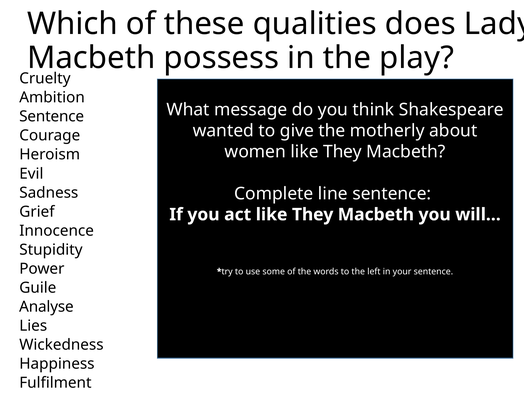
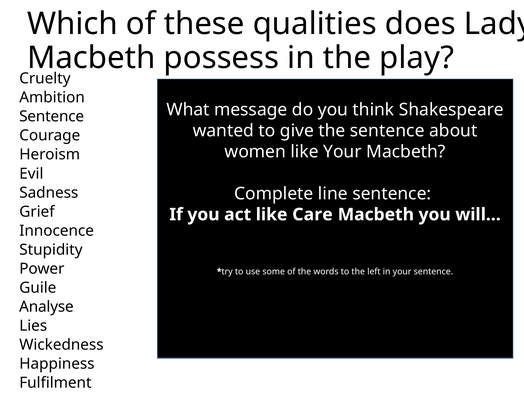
the motherly: motherly -> sentence (387, 131)
women like They: They -> Your (342, 152)
act like They: They -> Care (312, 215)
